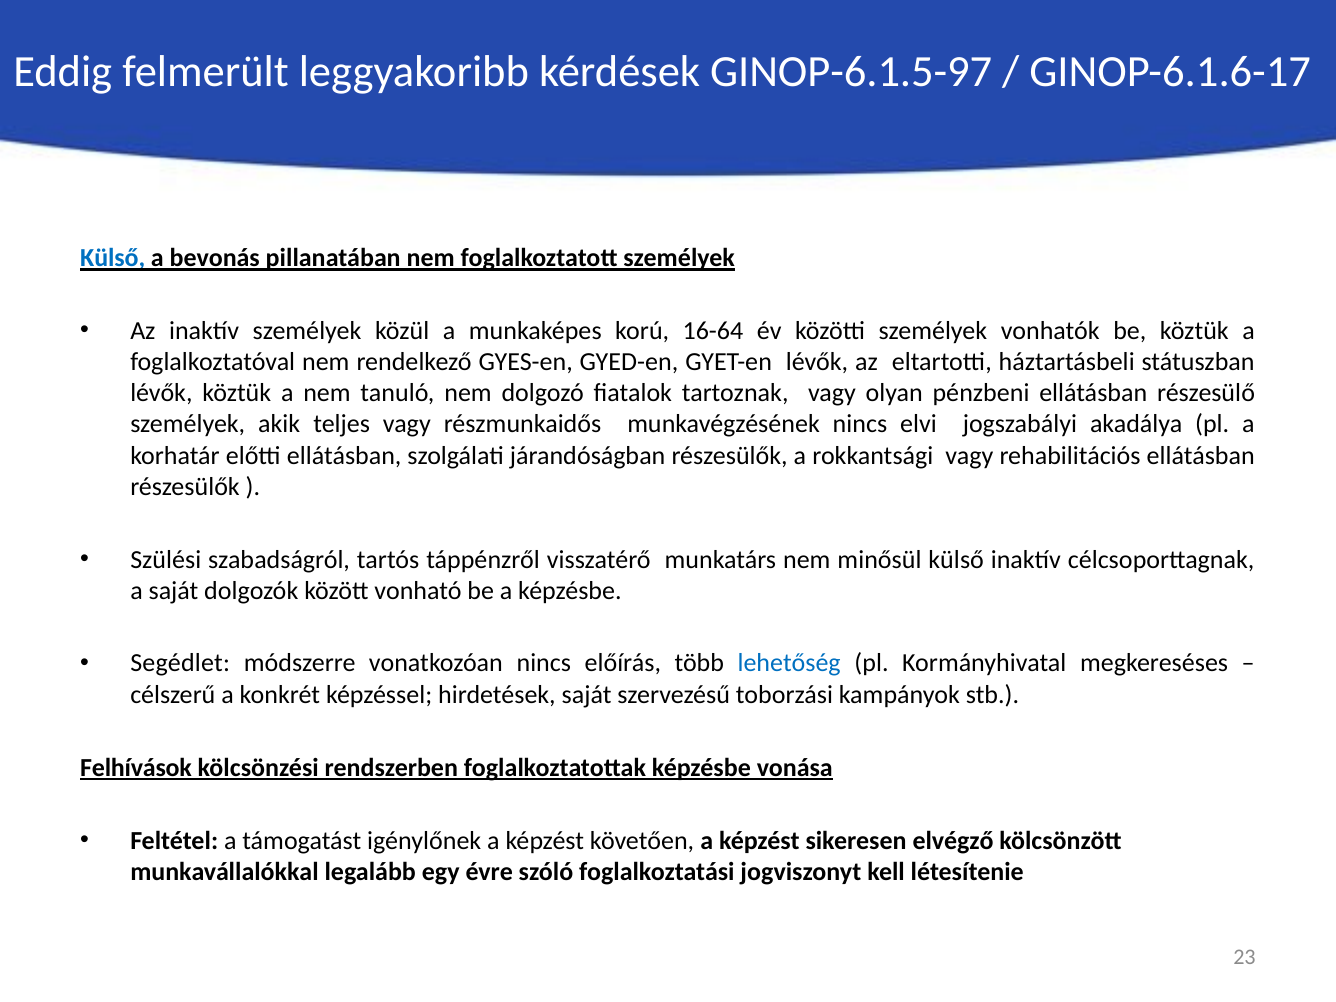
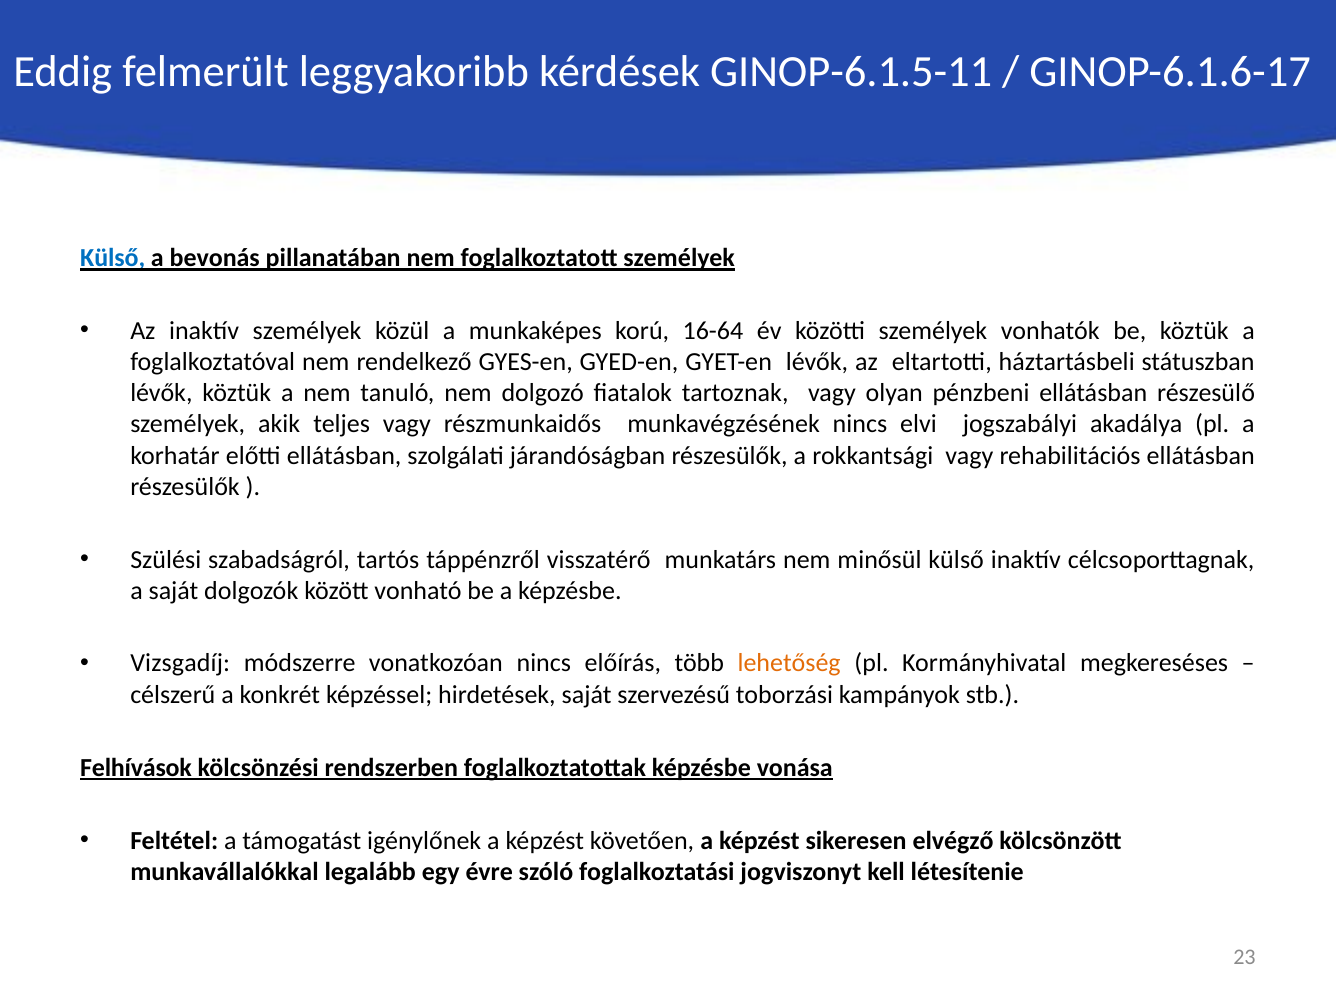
GINOP-6.1.5-97: GINOP-6.1.5-97 -> GINOP-6.1.5-11 (851, 72)
Segédlet: Segédlet -> Vizsgadíj (180, 663)
lehetőség colour: blue -> orange (789, 663)
